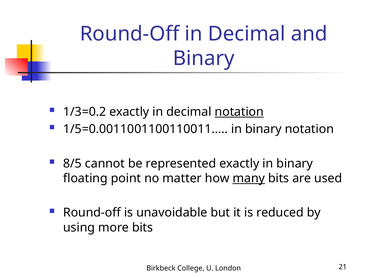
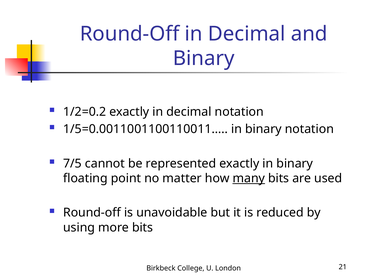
1/3=0.2: 1/3=0.2 -> 1/2=0.2 (85, 112)
notation underline: present -> none (239, 112)
8/5: 8/5 -> 7/5 (72, 163)
